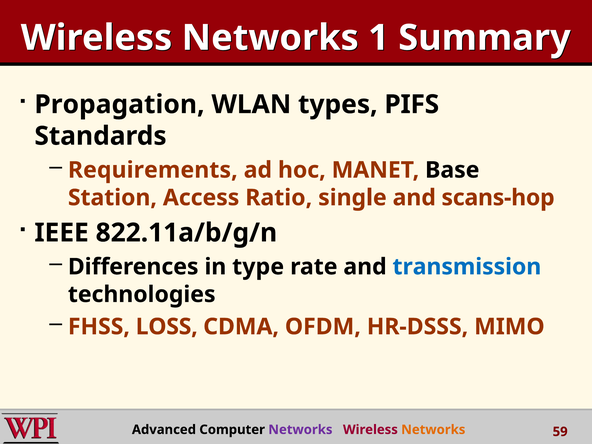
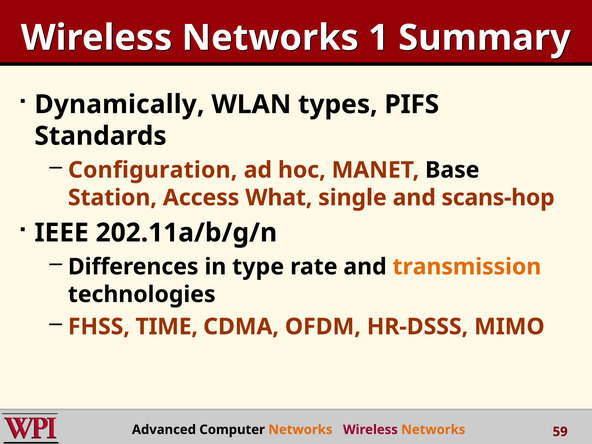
Propagation: Propagation -> Dynamically (119, 104)
Requirements: Requirements -> Configuration (153, 170)
Ratio: Ratio -> What (279, 198)
822.11a/b/g/n: 822.11a/b/g/n -> 202.11a/b/g/n (186, 233)
transmission colour: blue -> orange (467, 267)
LOSS: LOSS -> TIME (167, 327)
Networks colour: purple -> orange (300, 430)
